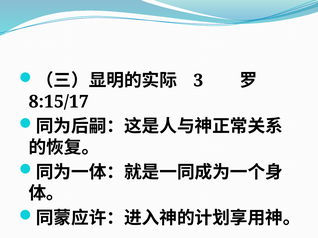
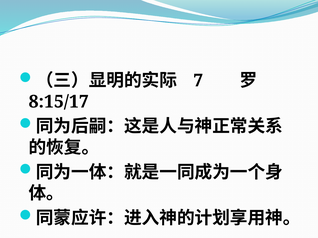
3: 3 -> 7 (198, 81)
